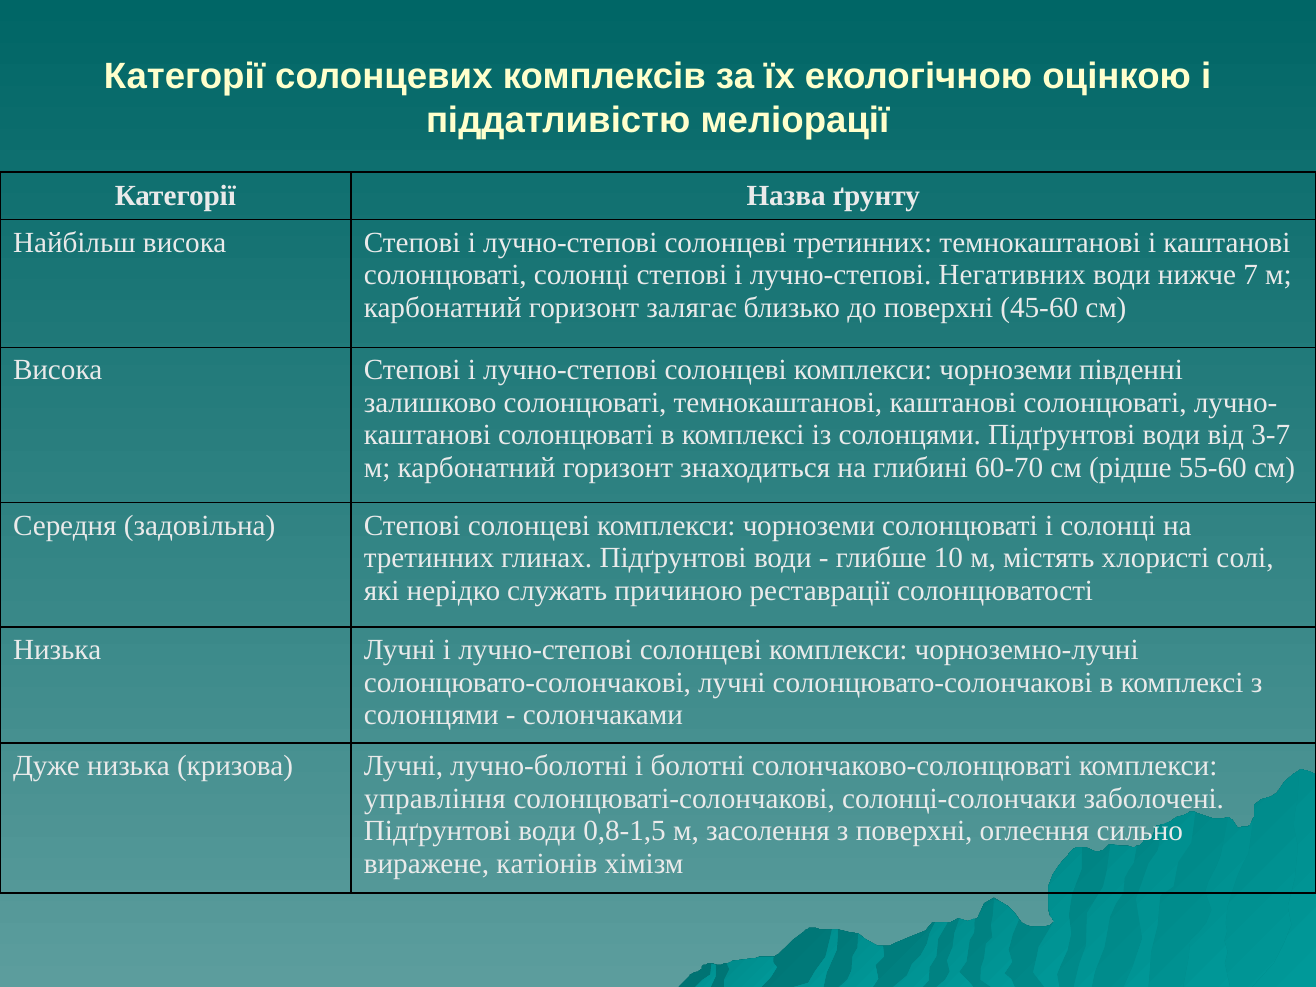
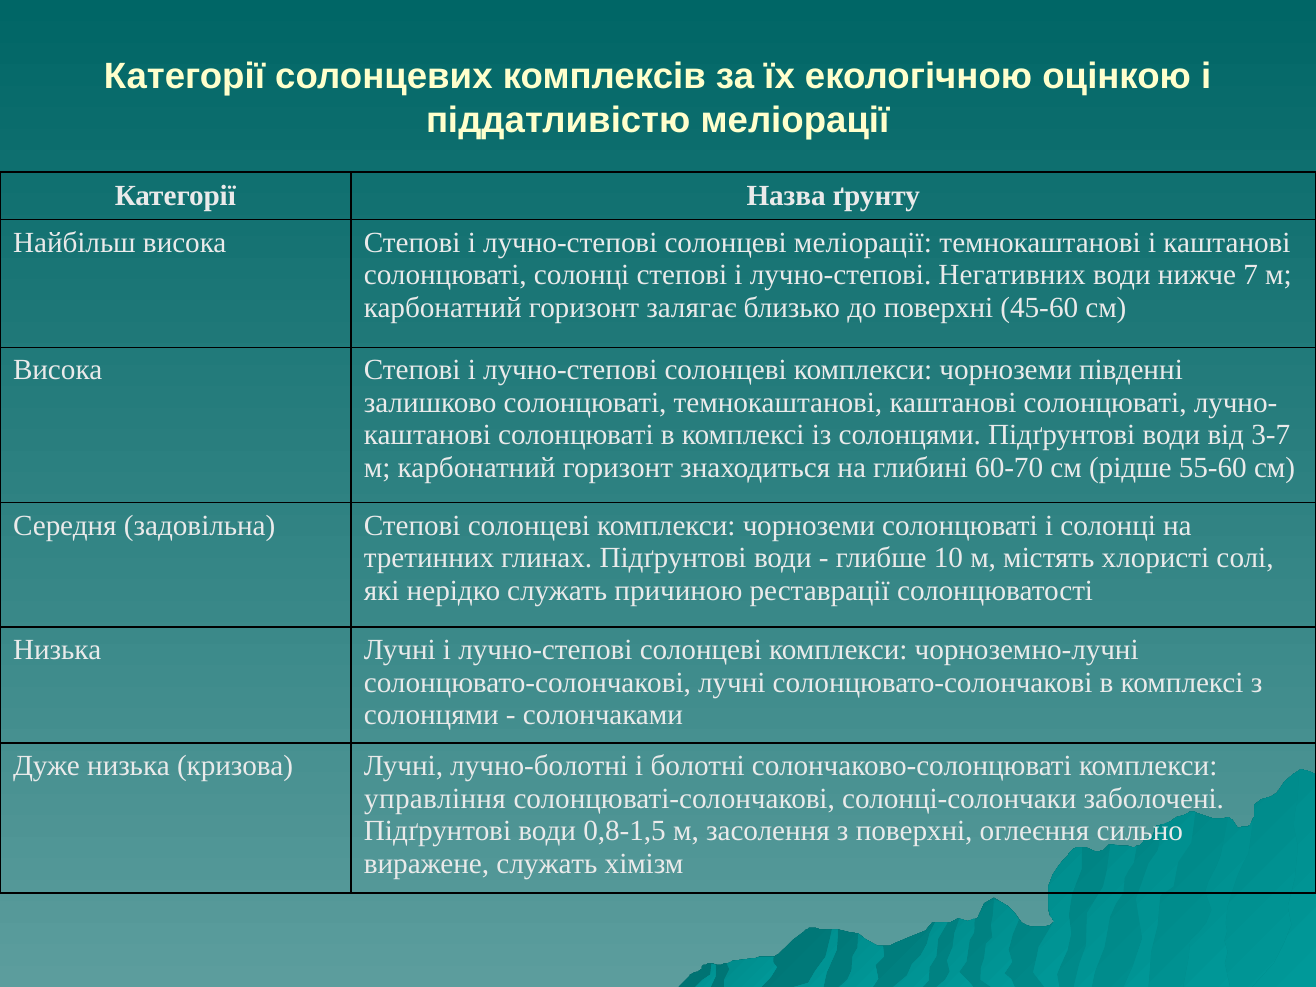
солонцеві третинних: третинних -> меліорації (863, 242)
виражене катіонів: катіонів -> служать (547, 863)
